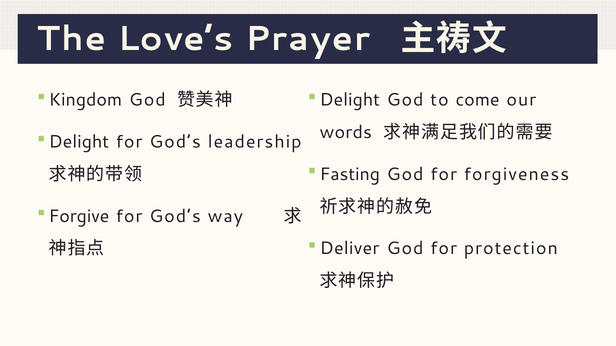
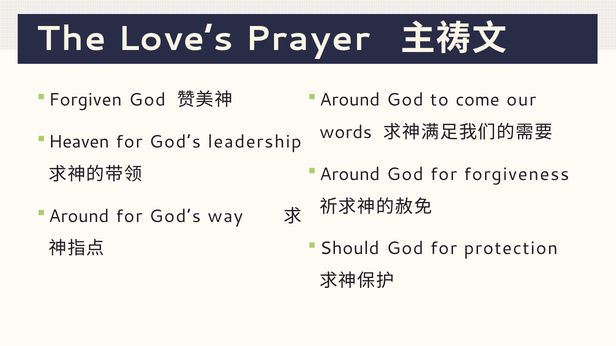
Kingdom: Kingdom -> Forgiven (85, 100)
Delight: Delight -> Around (350, 100)
Delight: Delight -> Heaven (79, 142)
Fasting: Fasting -> Around (350, 175)
Forgive: Forgive -> Around (79, 217)
Deliver: Deliver -> Should (350, 249)
